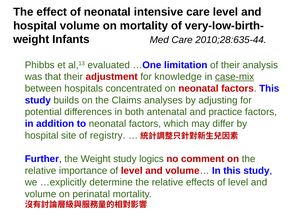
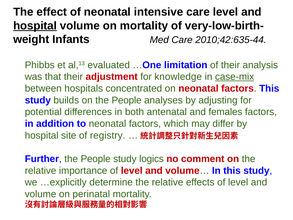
hospital underline: none -> present (35, 26)
2010;28:635-44: 2010;28:635-44 -> 2010;42:635-44 (231, 40)
on the Claims: Claims -> People (127, 100)
practice: practice -> females (225, 112)
Further the Weight: Weight -> People (96, 159)
